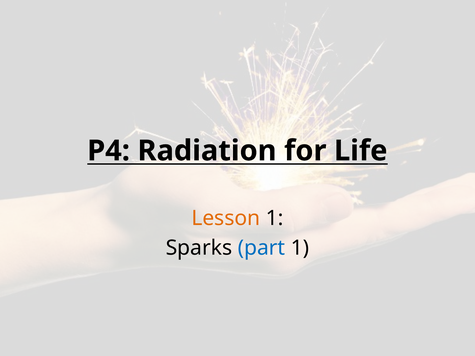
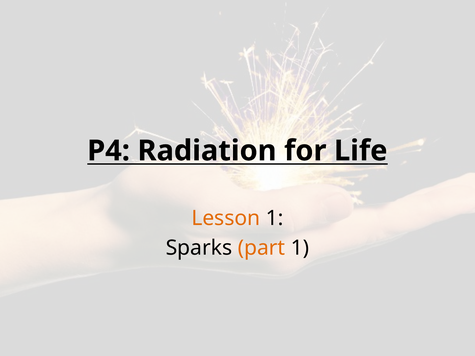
part colour: blue -> orange (261, 248)
